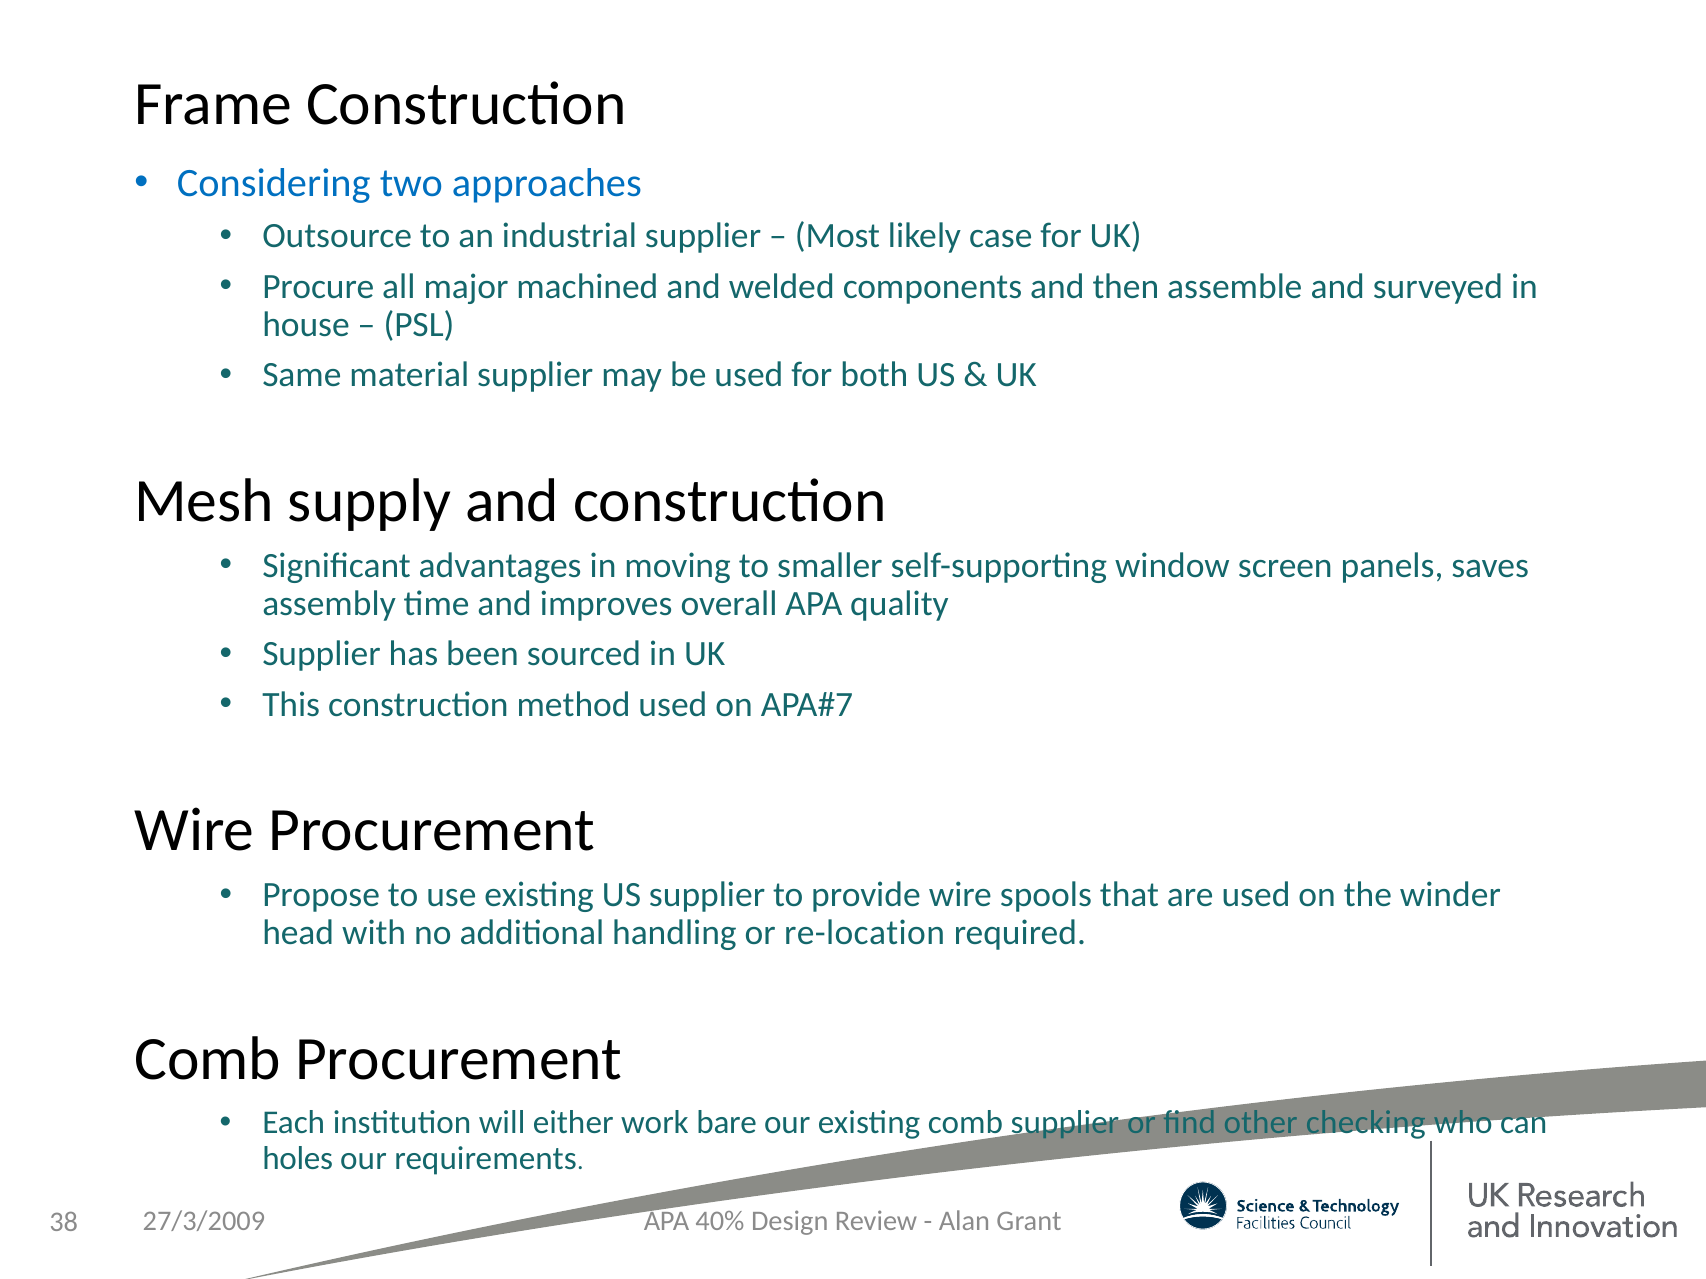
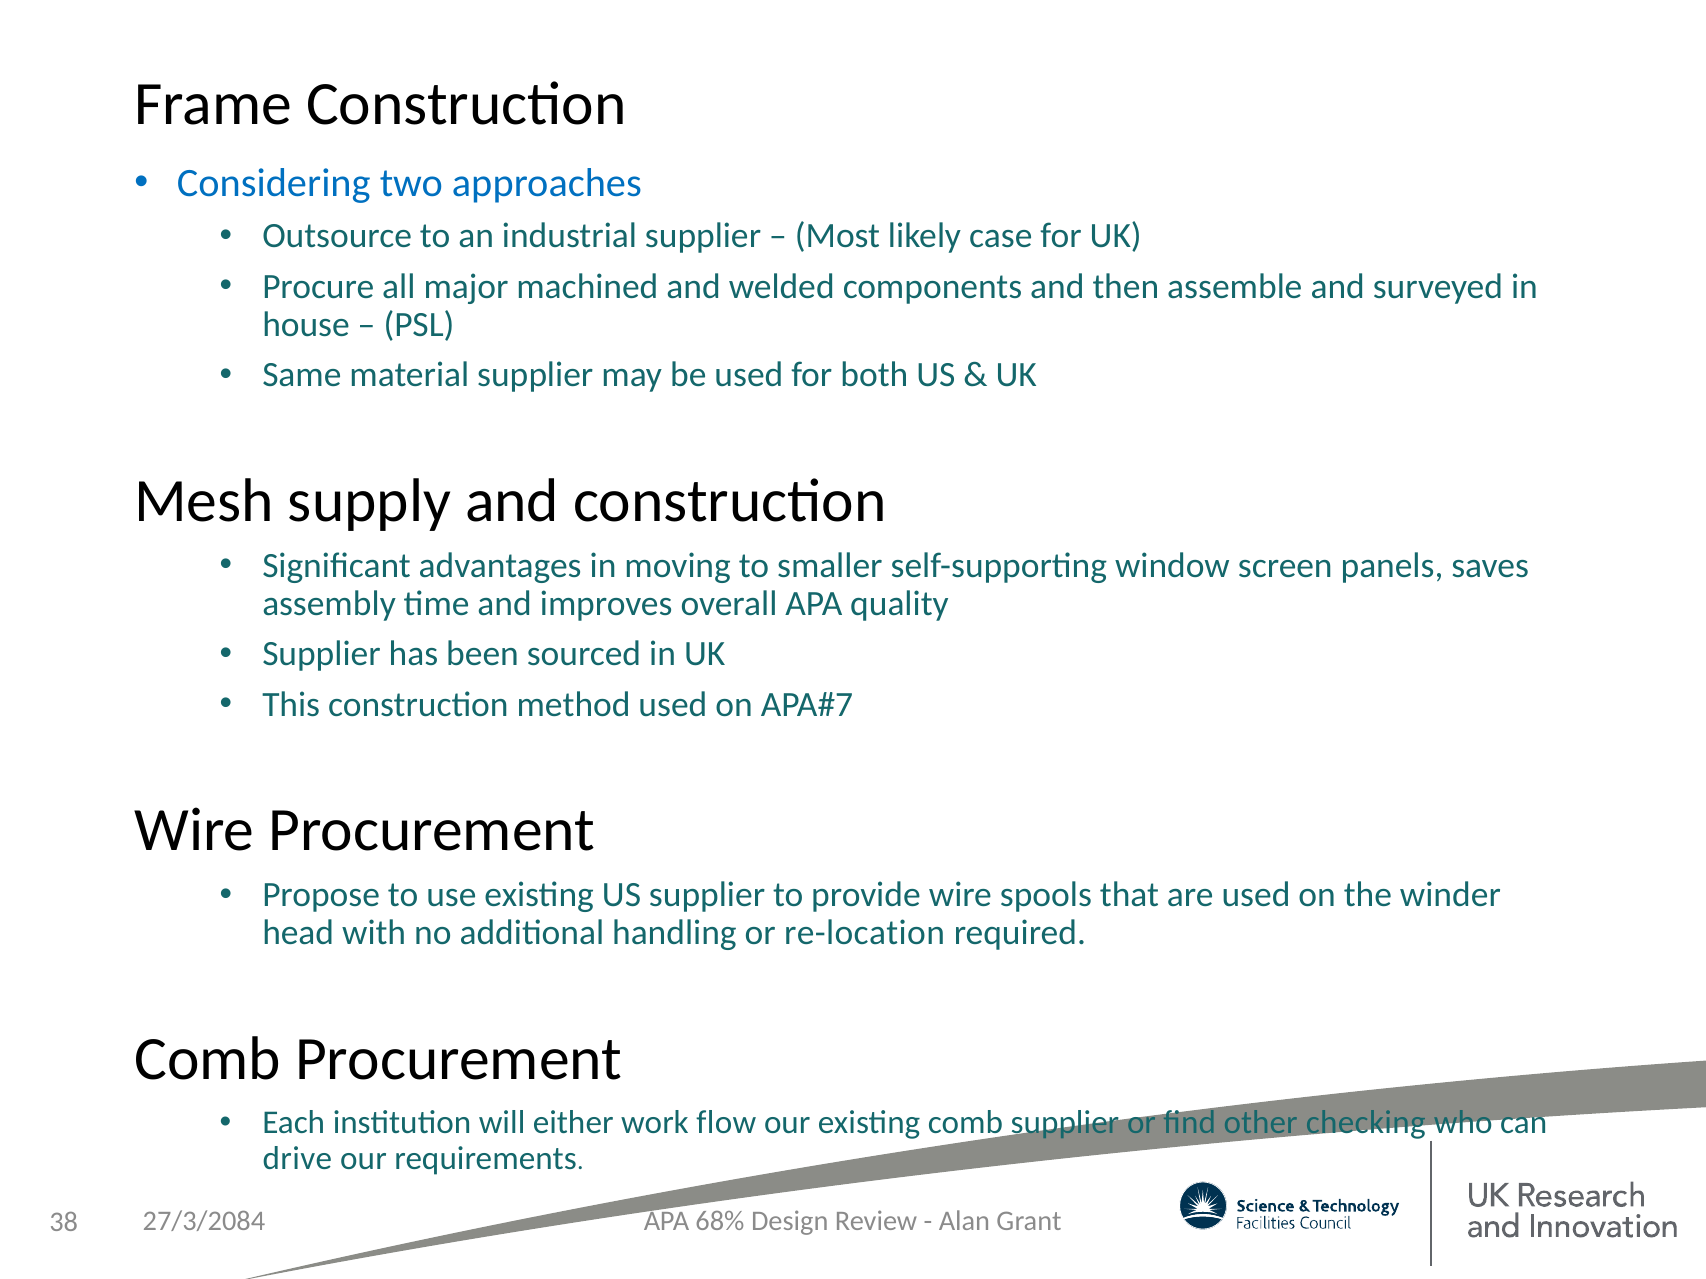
bare: bare -> flow (726, 1123)
holes: holes -> drive (297, 1159)
40%: 40% -> 68% (720, 1222)
27/3/2009: 27/3/2009 -> 27/3/2084 (204, 1222)
